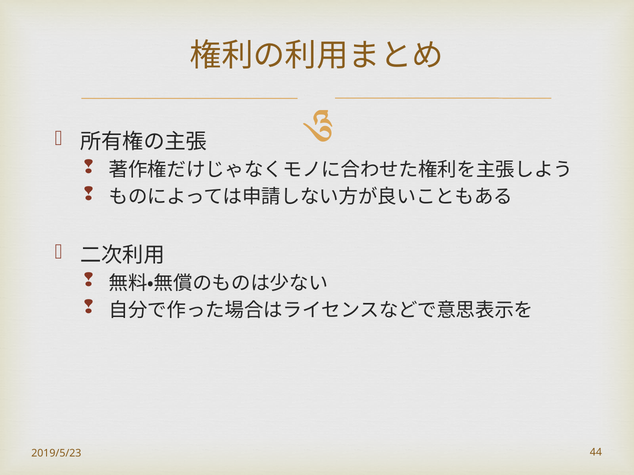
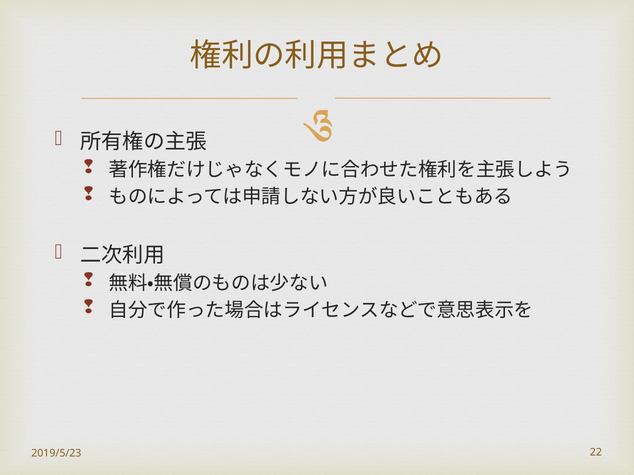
44: 44 -> 22 (596, 453)
